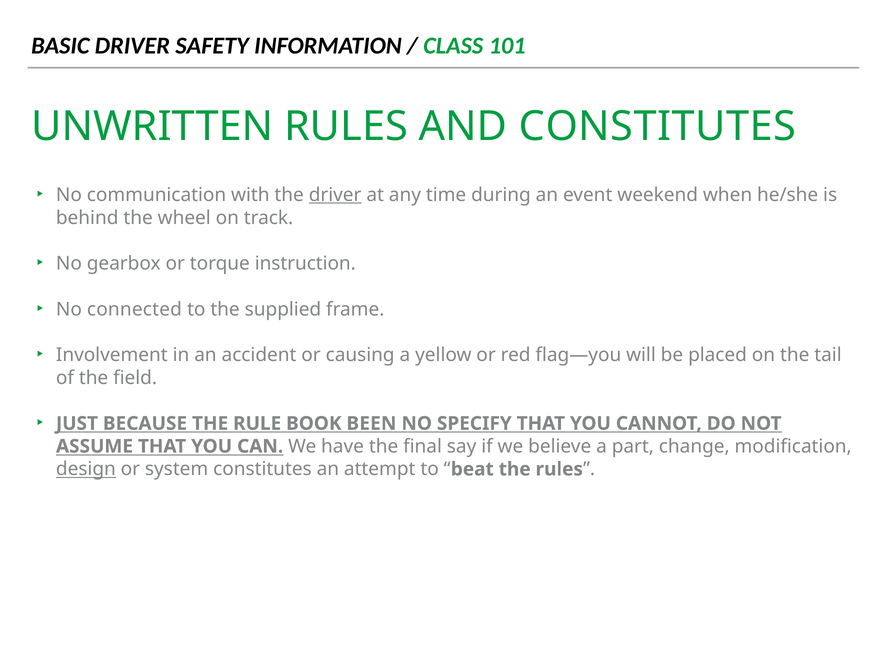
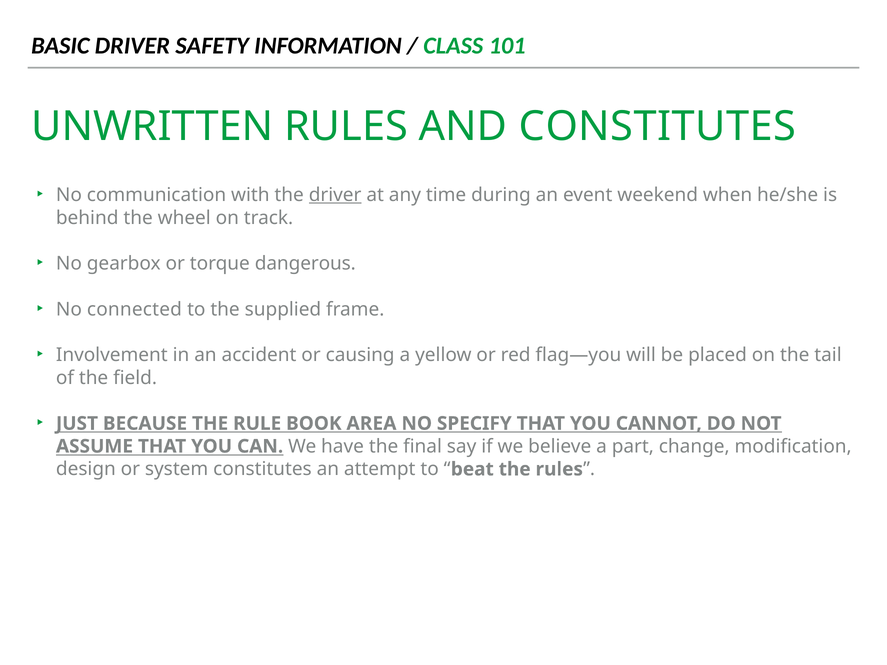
instruction: instruction -> dangerous (305, 264)
BEEN: BEEN -> AREA (371, 424)
design underline: present -> none (86, 469)
